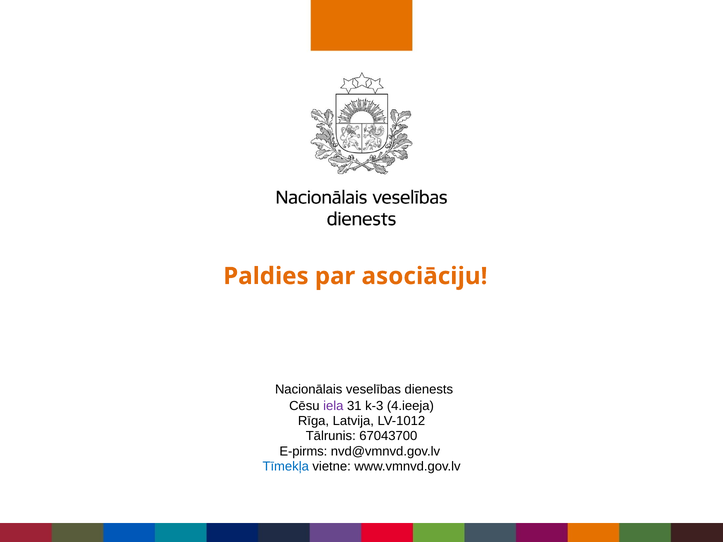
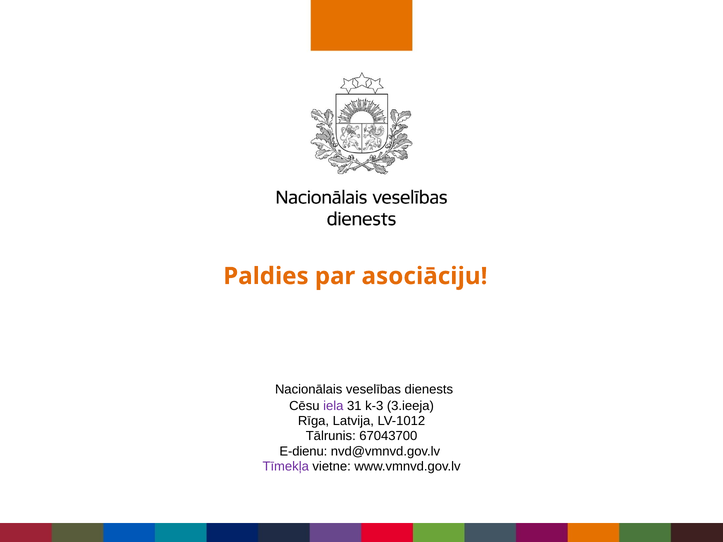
4.ieeja: 4.ieeja -> 3.ieeja (410, 406)
E-pirms: E-pirms -> E-dienu (303, 451)
Tīmekļa colour: blue -> purple (286, 467)
